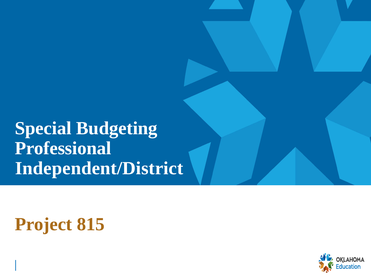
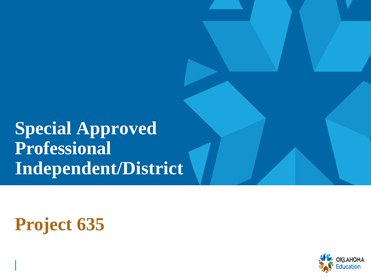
Budgeting: Budgeting -> Approved (117, 128)
815: 815 -> 635 (91, 224)
